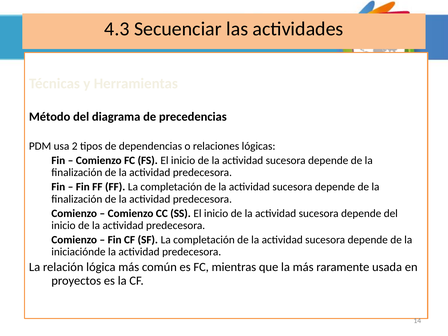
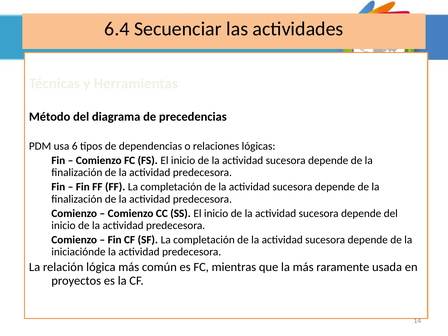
4.3: 4.3 -> 6.4 (117, 29)
2: 2 -> 6 (75, 146)
